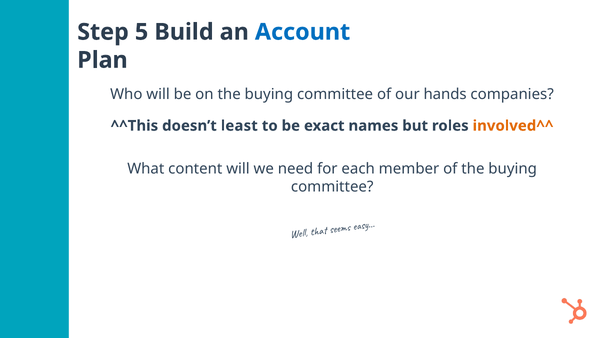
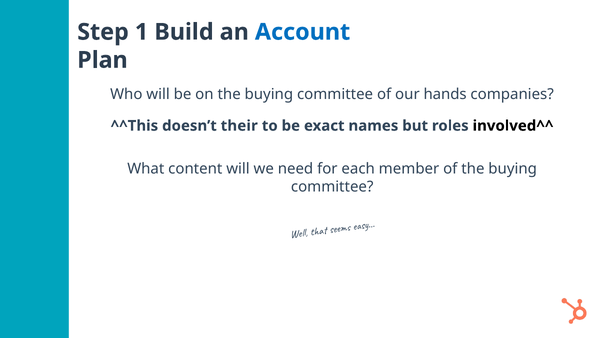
5: 5 -> 1 (142, 32)
least: least -> their (239, 126)
involved^^ colour: orange -> black (513, 126)
